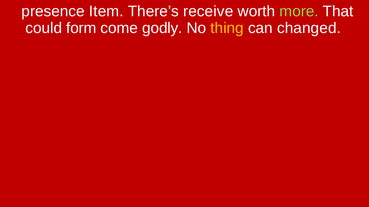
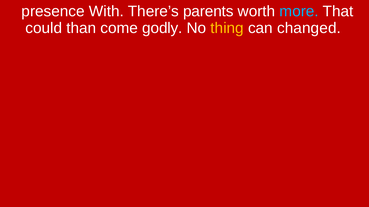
Item: Item -> With (106, 11)
receive: receive -> parents (208, 11)
more colour: light green -> light blue (299, 11)
form: form -> than (81, 28)
